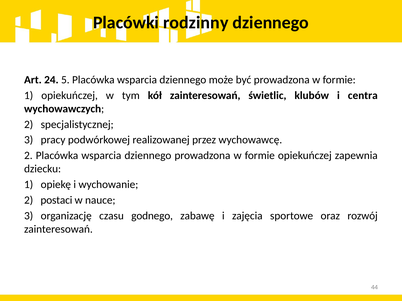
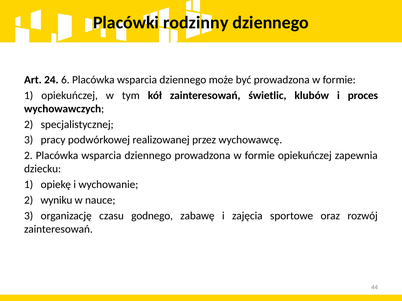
5: 5 -> 6 (65, 80)
centra: centra -> proces (363, 95)
postaci: postaci -> wyniku (56, 200)
